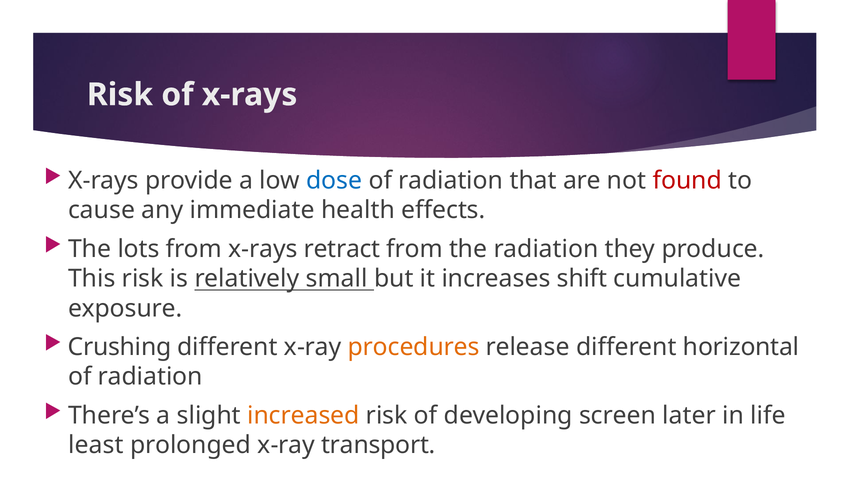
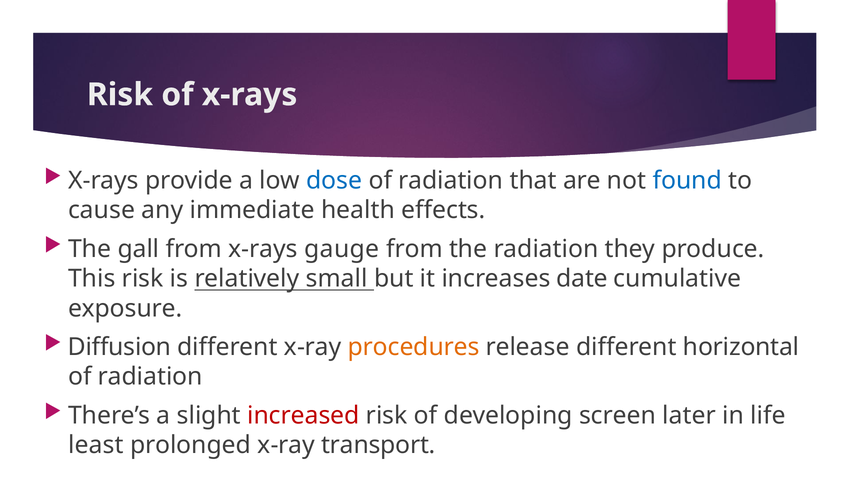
found colour: red -> blue (687, 181)
lots: lots -> gall (138, 249)
retract: retract -> gauge (342, 249)
shift: shift -> date (582, 279)
Crushing: Crushing -> Diffusion (120, 347)
increased colour: orange -> red (303, 415)
